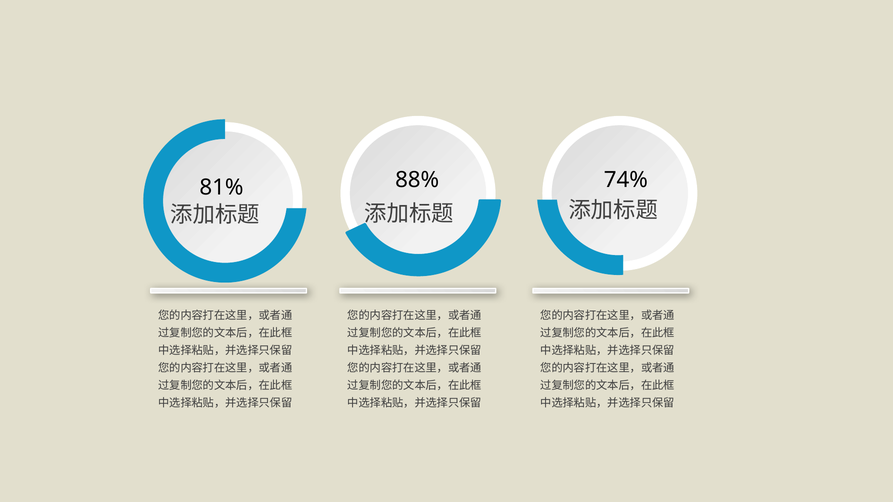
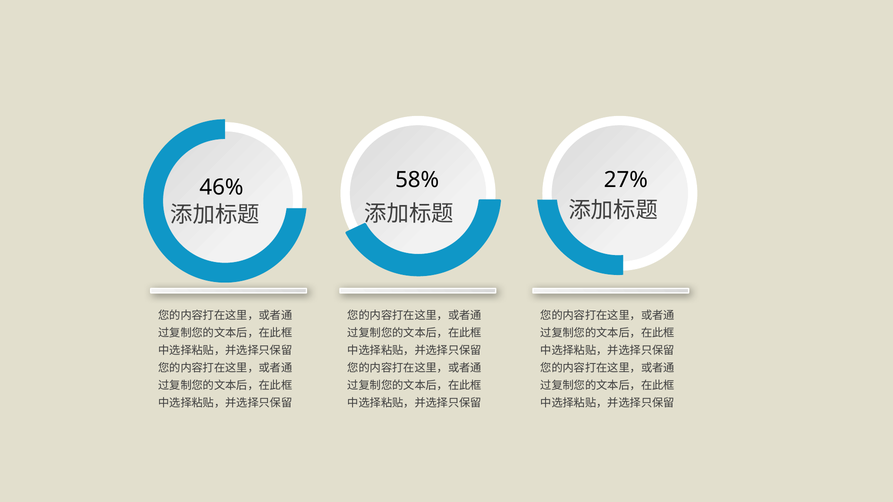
88%: 88% -> 58% (417, 180)
74%: 74% -> 27% (626, 180)
81%: 81% -> 46% (221, 188)
